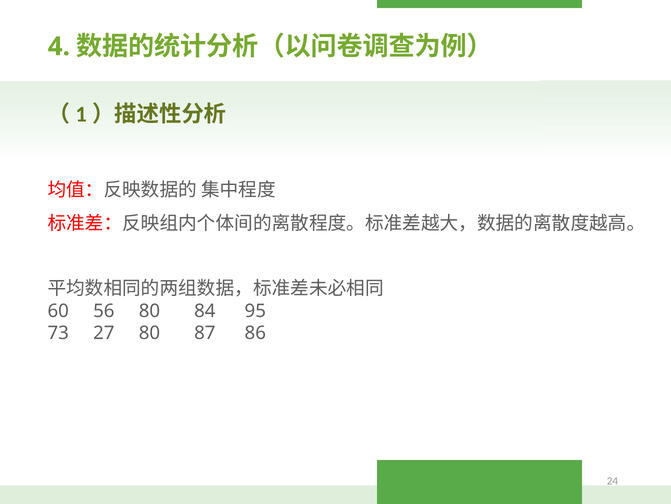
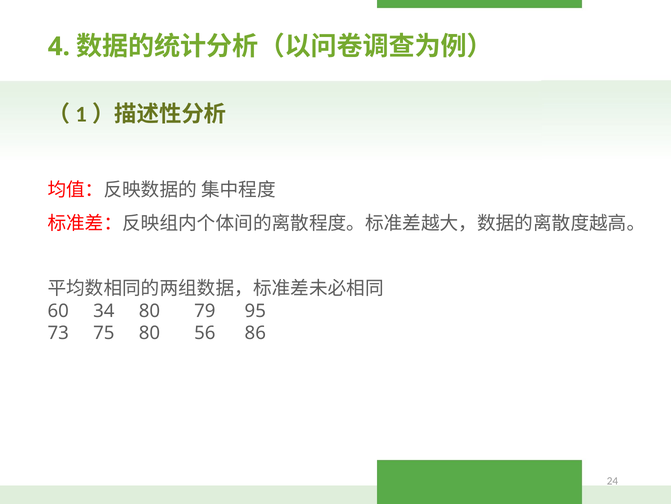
56: 56 -> 34 (104, 310)
84: 84 -> 79 (205, 310)
27: 27 -> 75 (104, 333)
87: 87 -> 56 (205, 333)
